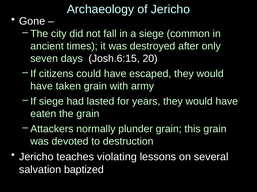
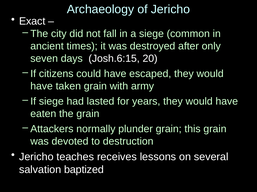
Gone: Gone -> Exact (32, 21)
violating: violating -> receives (117, 157)
